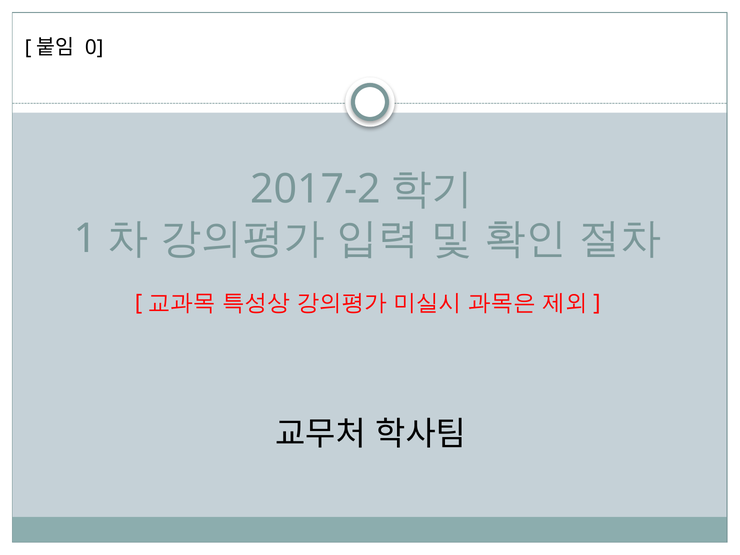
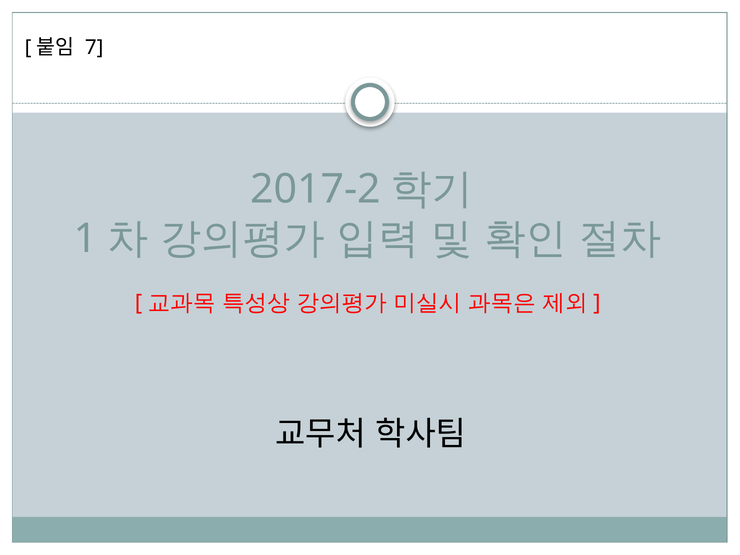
0: 0 -> 7 (94, 48)
